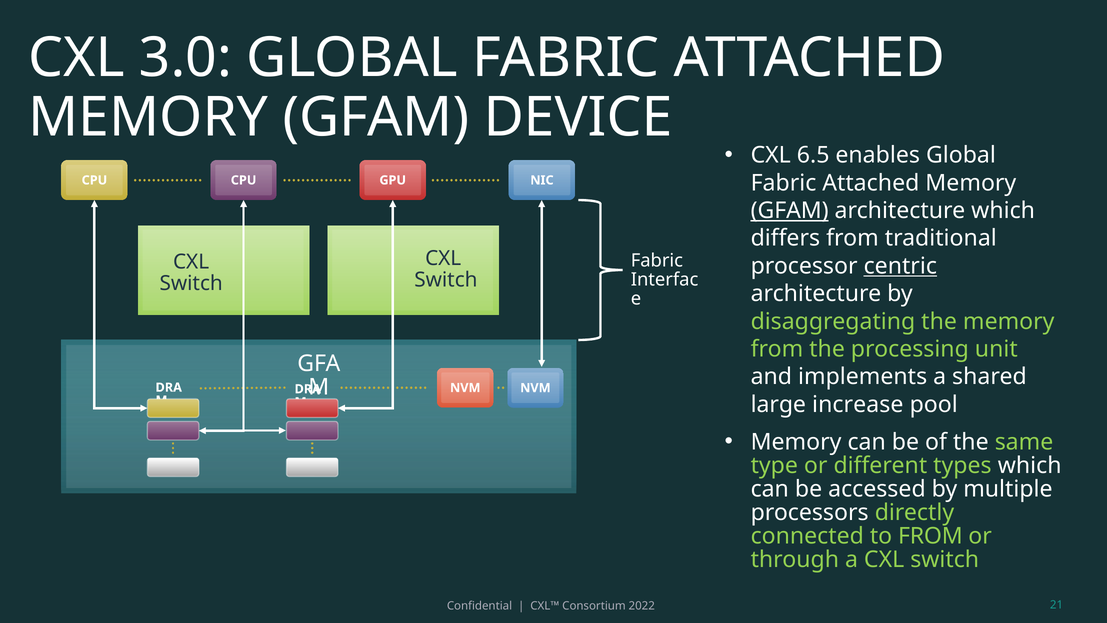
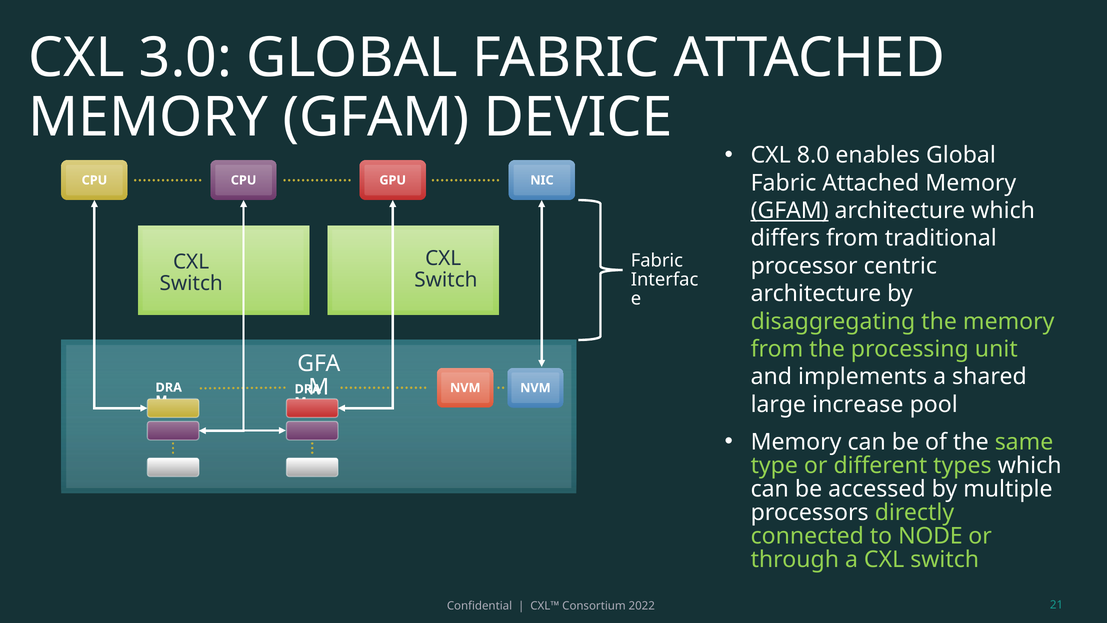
6.5: 6.5 -> 8.0 (813, 155)
centric underline: present -> none (900, 266)
to FROM: FROM -> NODE (930, 536)
